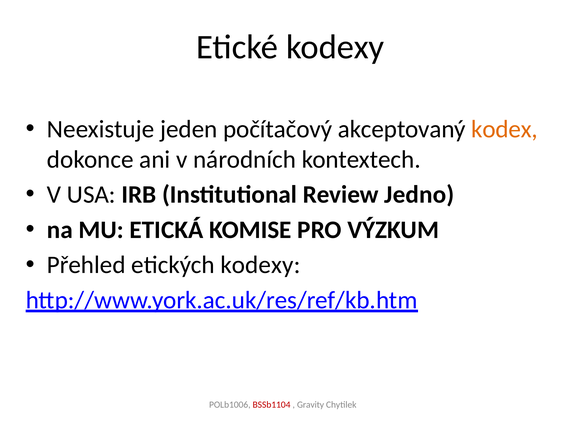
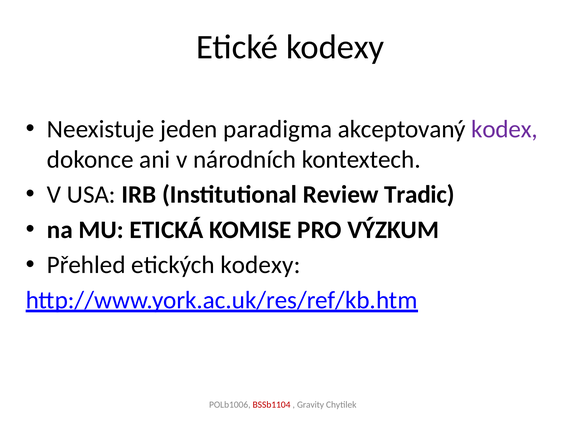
počítačový: počítačový -> paradigma (278, 129)
kodex colour: orange -> purple (505, 129)
Jedno: Jedno -> Tradic (419, 195)
